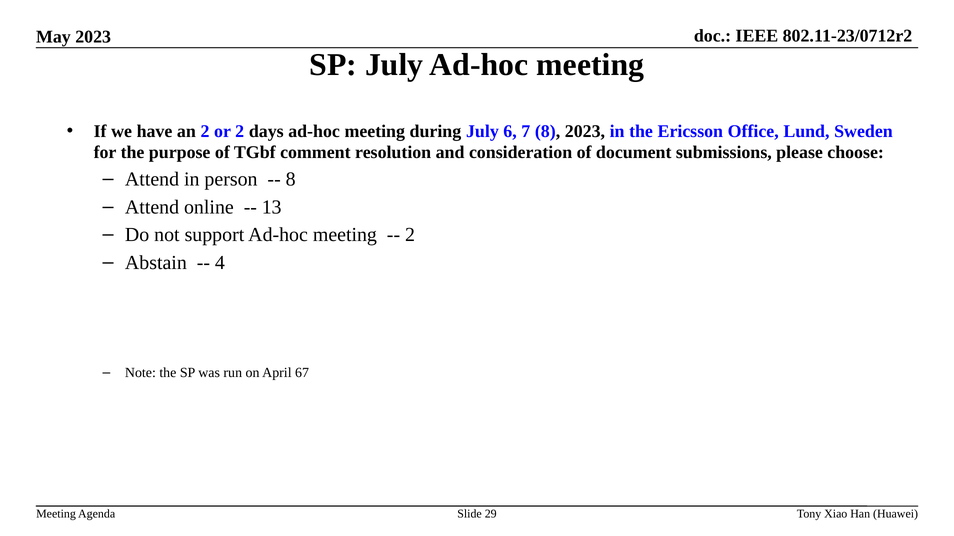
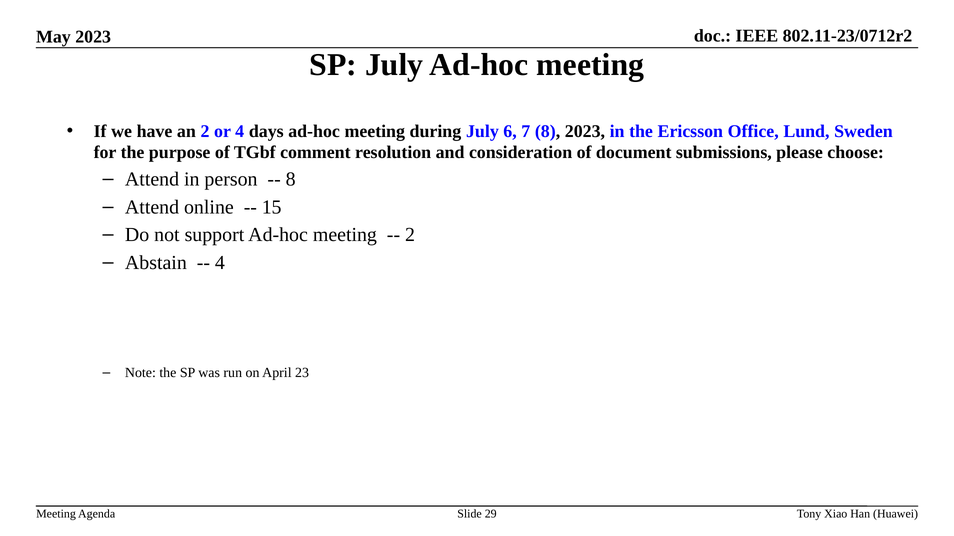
or 2: 2 -> 4 (240, 131)
13: 13 -> 15 (272, 207)
67: 67 -> 23 (302, 373)
